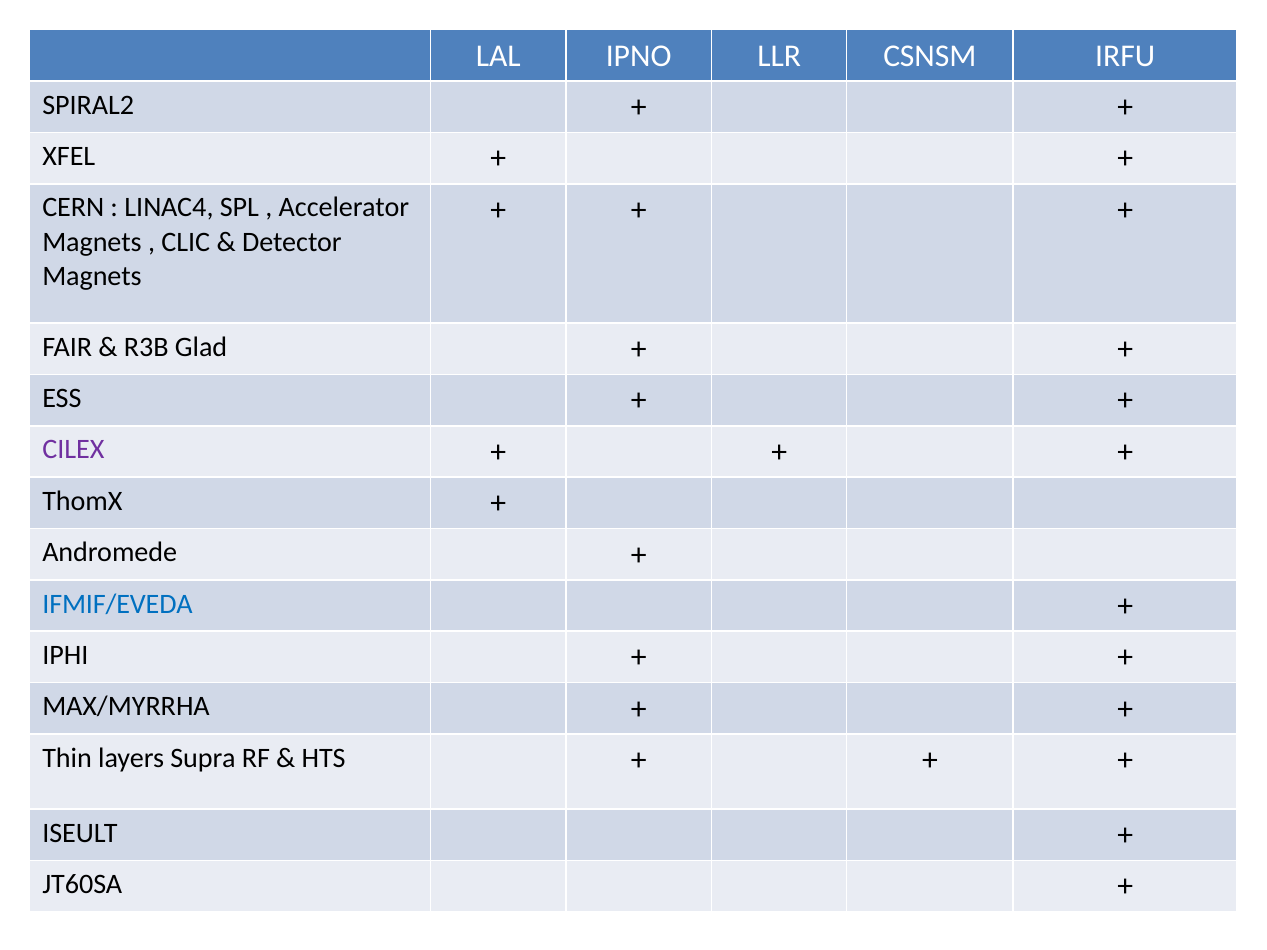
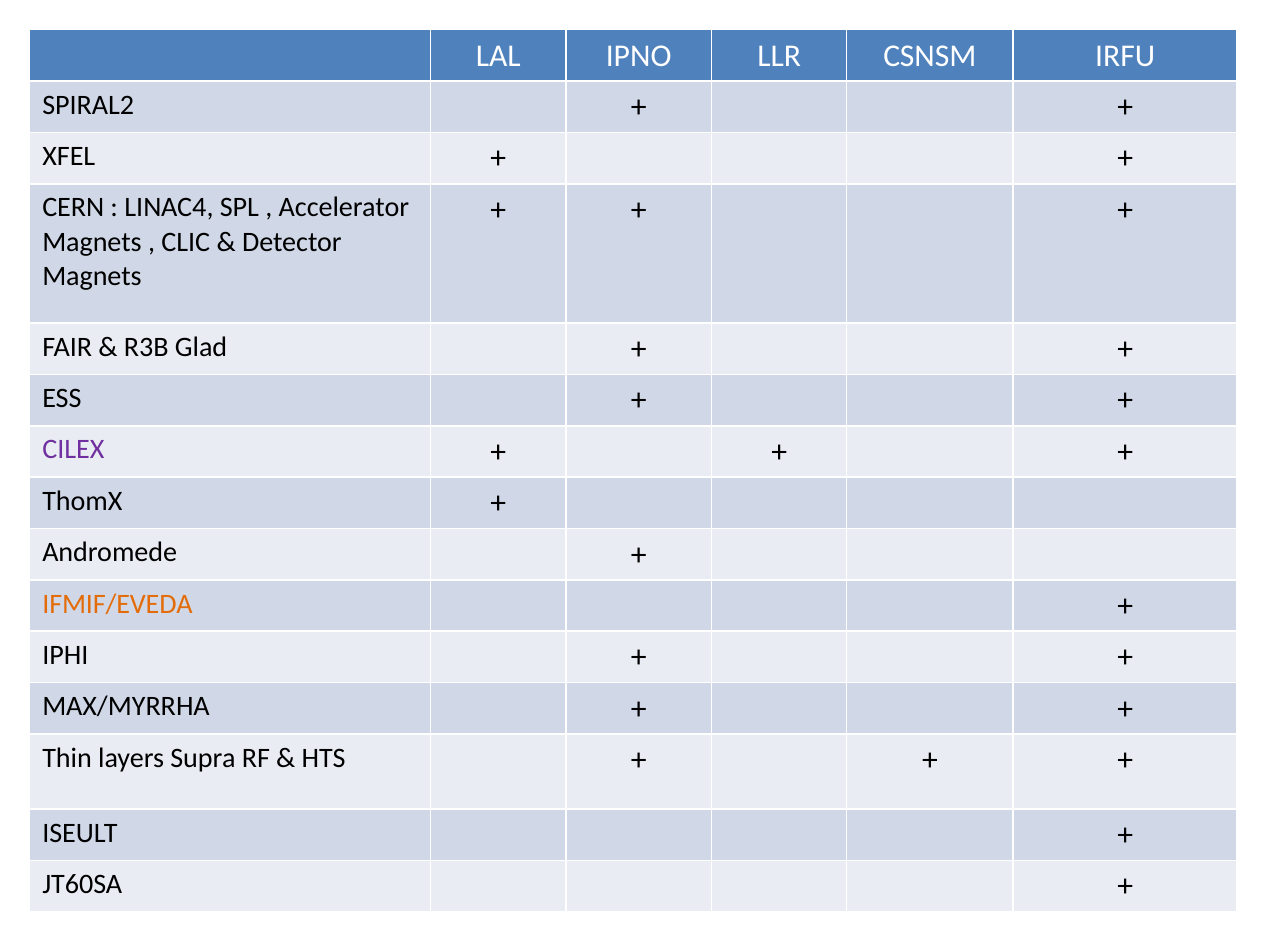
IFMIF/EVEDA colour: blue -> orange (118, 604)
